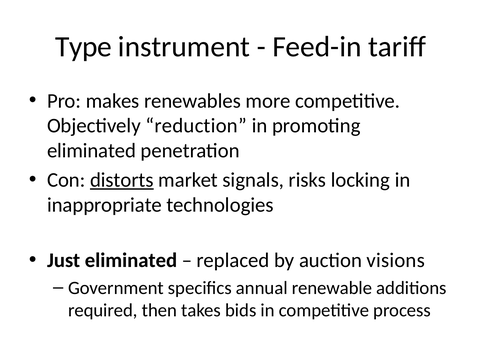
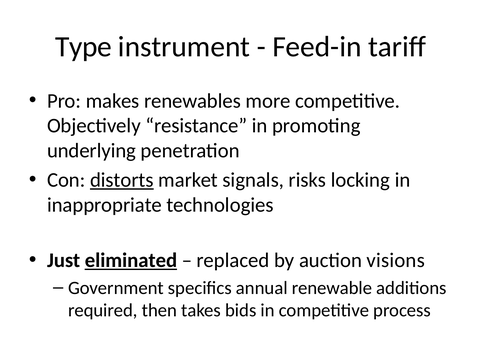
reduction: reduction -> resistance (196, 126)
eliminated: eliminated -> underlying (91, 151)
eliminated underline: none -> present (131, 260)
